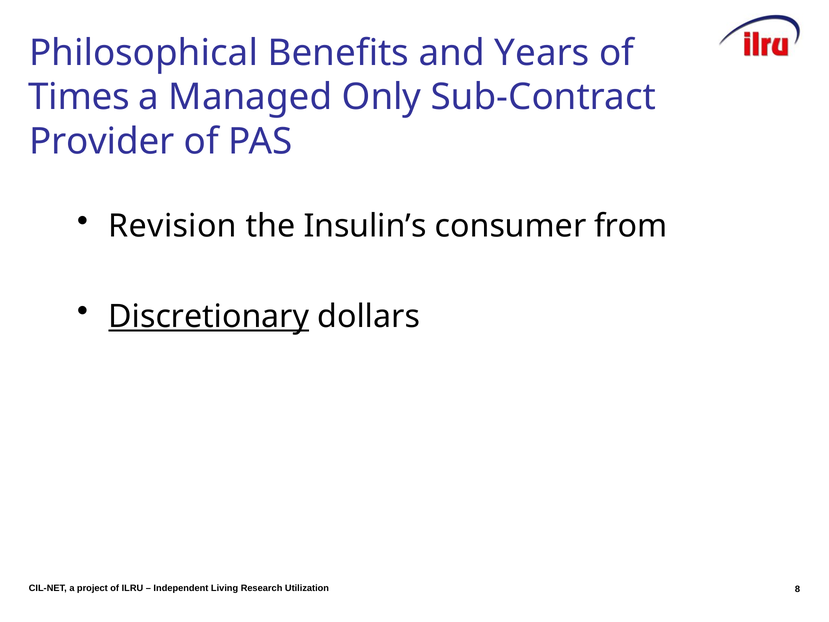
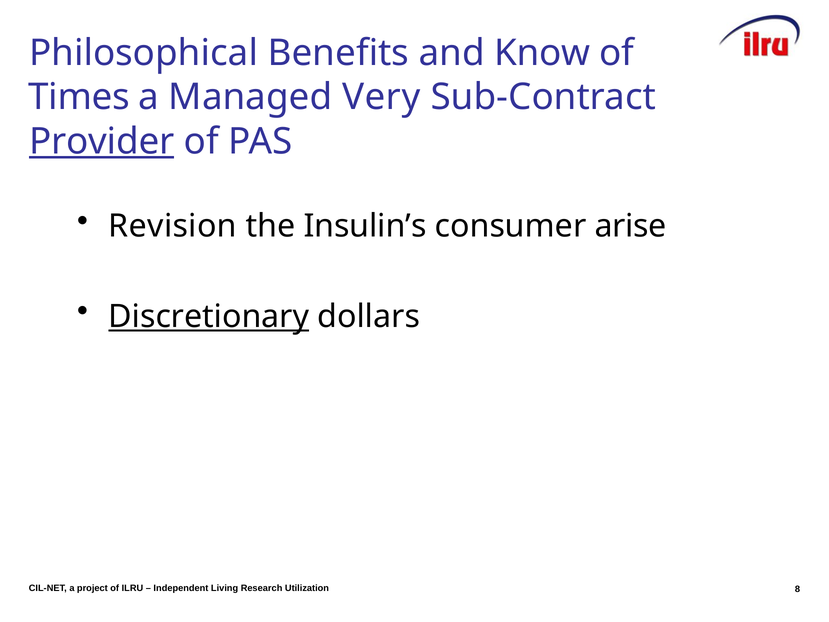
Years: Years -> Know (542, 53)
Only: Only -> Very (381, 97)
Provider underline: none -> present (102, 141)
from: from -> arise (631, 226)
